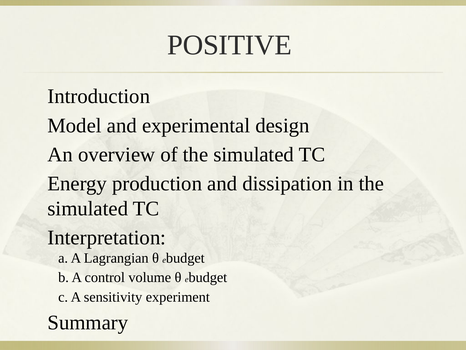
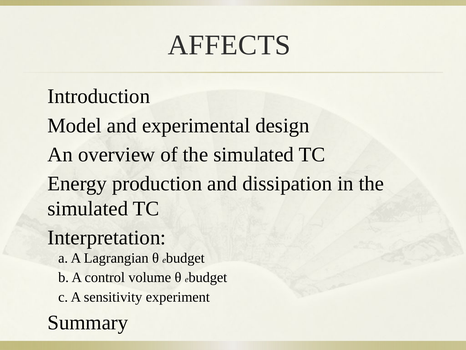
POSITIVE: POSITIVE -> AFFECTS (229, 45)
